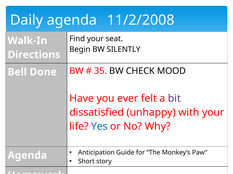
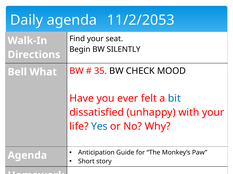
11/2/2008: 11/2/2008 -> 11/2/2053 (141, 20)
Done: Done -> What (43, 72)
bit colour: purple -> blue (174, 99)
